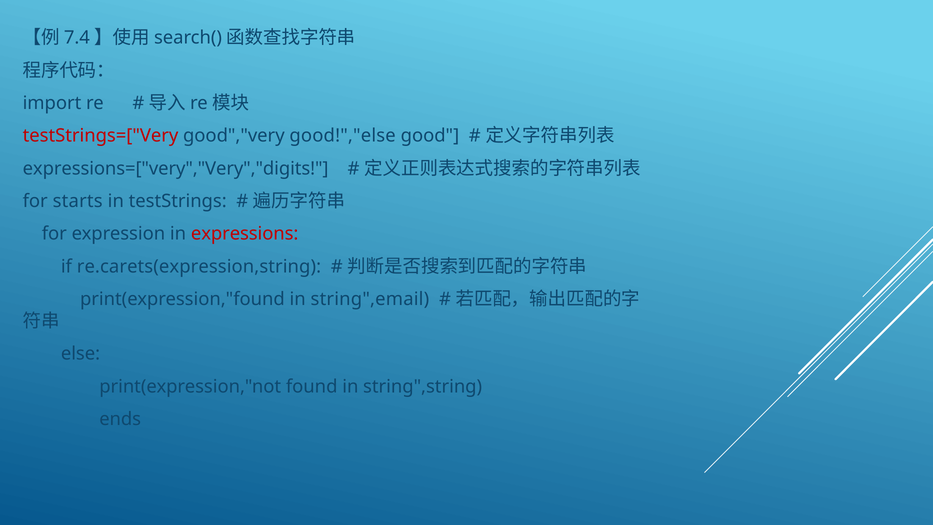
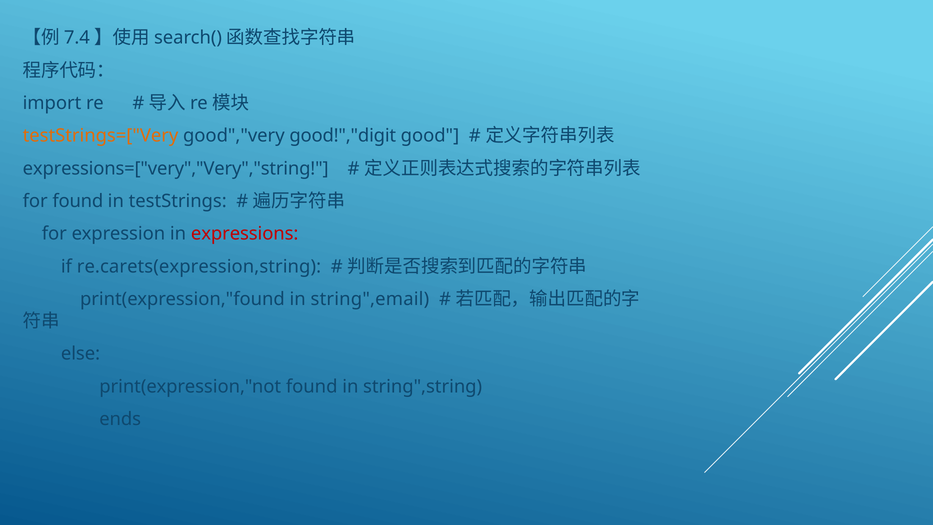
testStrings=["Very colour: red -> orange (101, 136)
good!","else: good!","else -> good!","digit (343, 136)
expressions=["very","Very","digits: expressions=["very","Very","digits -> expressions=["very","Very","string (176, 168)
for starts: starts -> found (78, 201)
